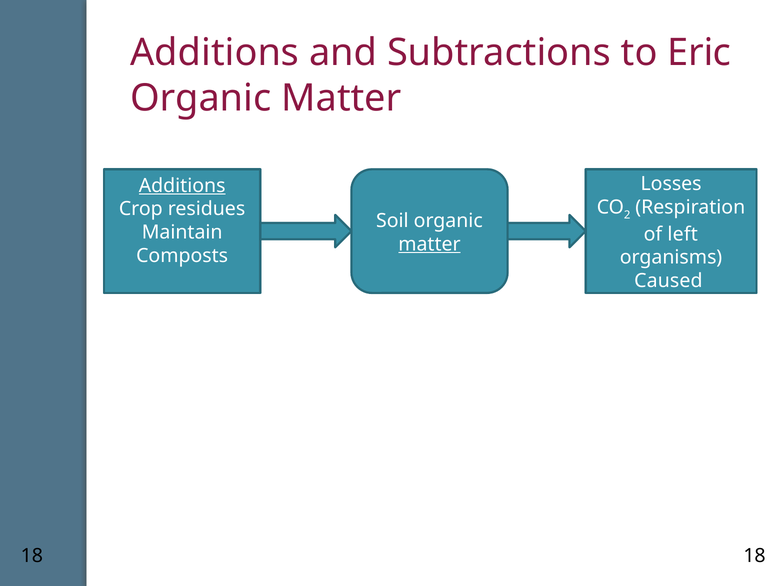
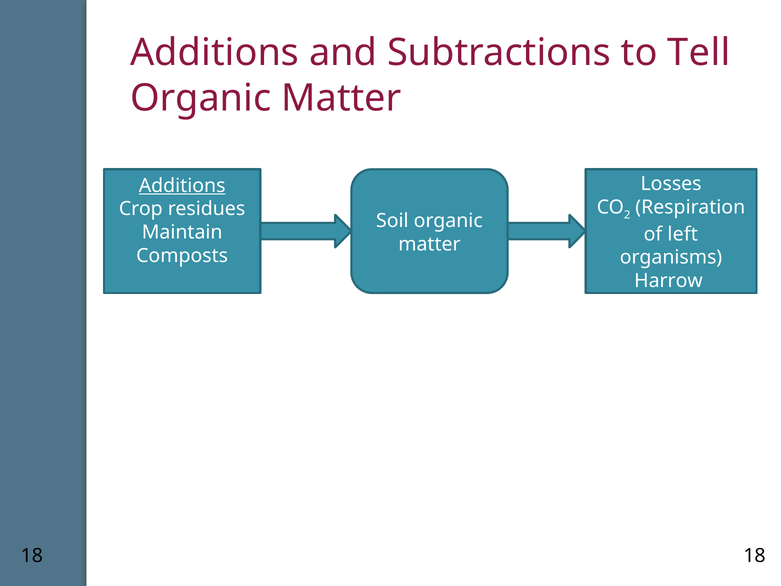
Eric: Eric -> Tell (699, 53)
matter underline: present -> none (429, 244)
Caused: Caused -> Harrow (669, 281)
